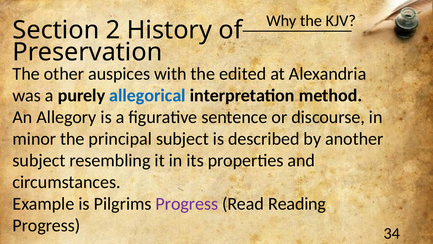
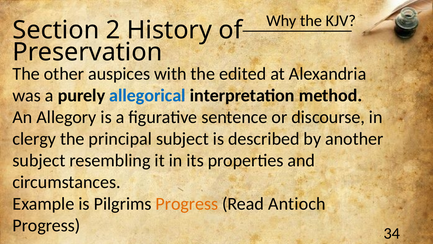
minor: minor -> clergy (34, 139)
Progress colour: purple -> orange (187, 203)
Reading: Reading -> Antioch (297, 203)
